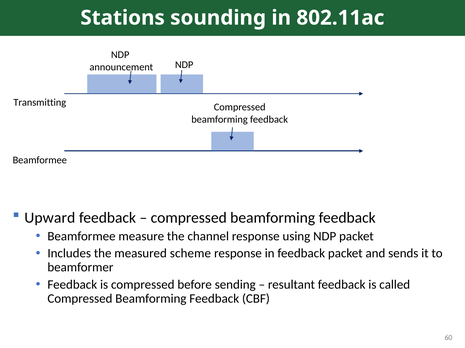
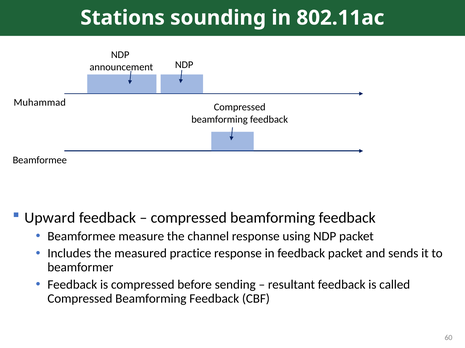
Transmitting: Transmitting -> Muhammad (40, 103)
scheme: scheme -> practice (191, 254)
